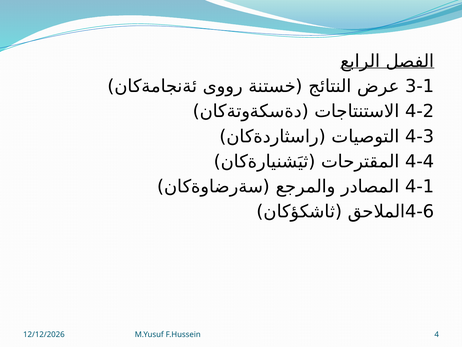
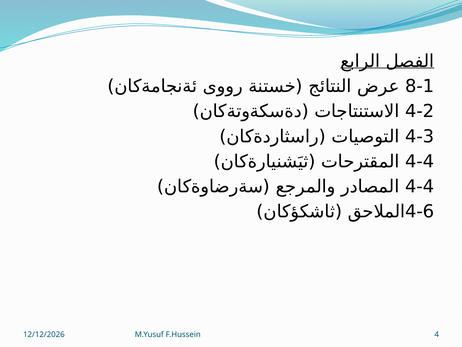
3-1: 3-1 -> 8-1 (420, 86)
4-1: 4-1 -> 4-4 (420, 186)
